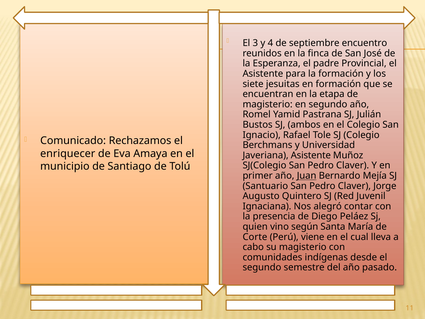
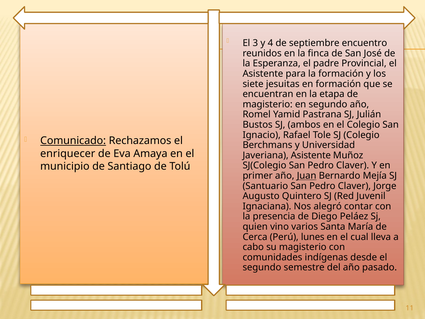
Comunicado underline: none -> present (73, 141)
según: según -> varios (305, 227)
Corte: Corte -> Cerca (255, 237)
viene: viene -> lunes (313, 237)
